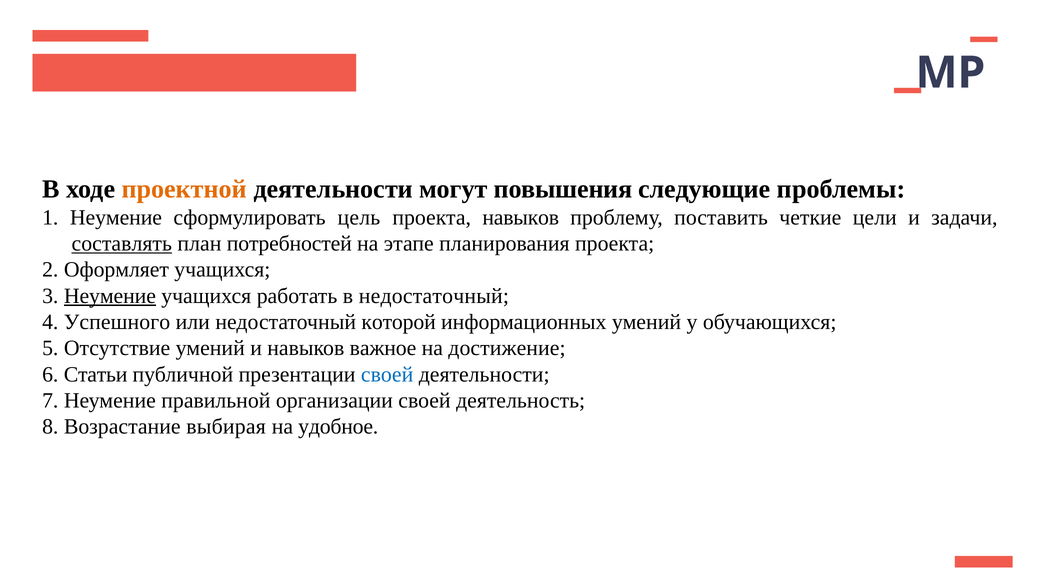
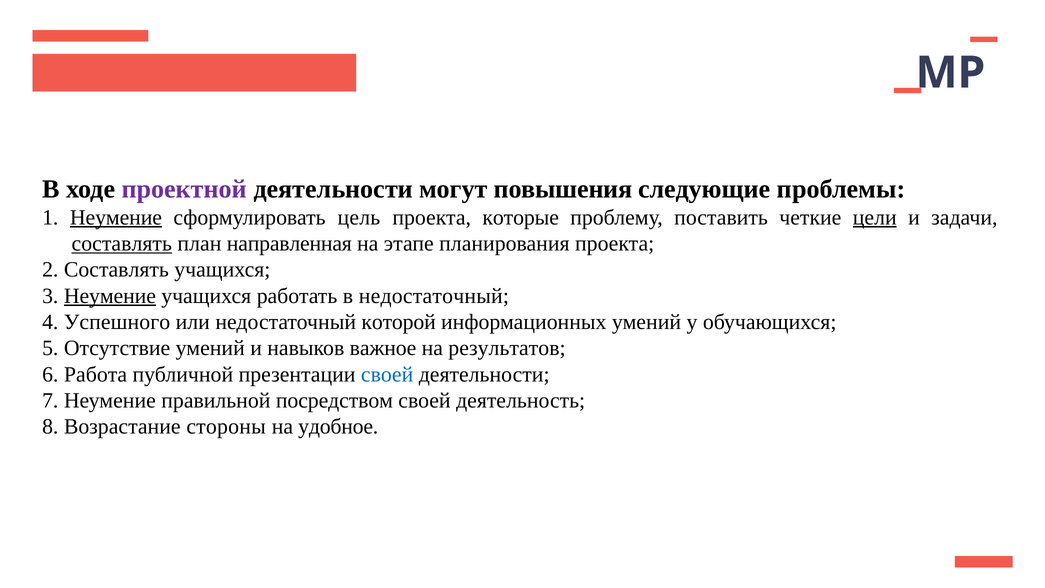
проектной colour: orange -> purple (184, 189)
Неумение underline: none -> present (116, 217)
проекта навыков: навыков -> которые (521, 217)
цели underline: none -> present (875, 217)
потребностей: потребностей -> направленная (289, 244)
2 Оформляет: Оформляет -> Составлять (116, 270)
достижение: достижение -> результатов (507, 348)
Статьи: Статьи -> Работа (95, 374)
организации: организации -> посредством (334, 400)
выбирая: выбирая -> стороны (226, 426)
